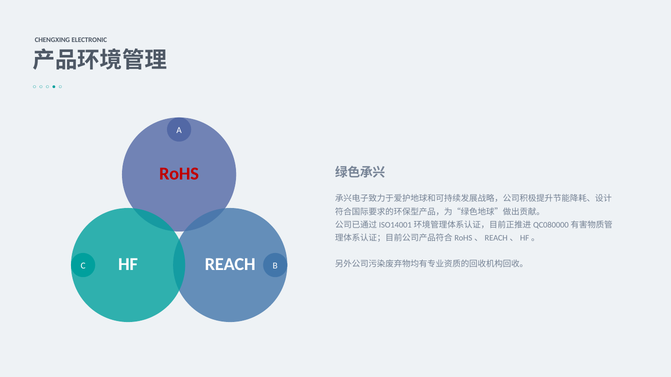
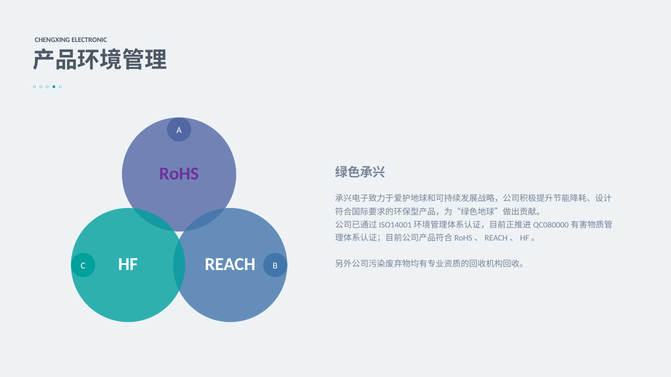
RoHS colour: red -> purple (179, 174)
